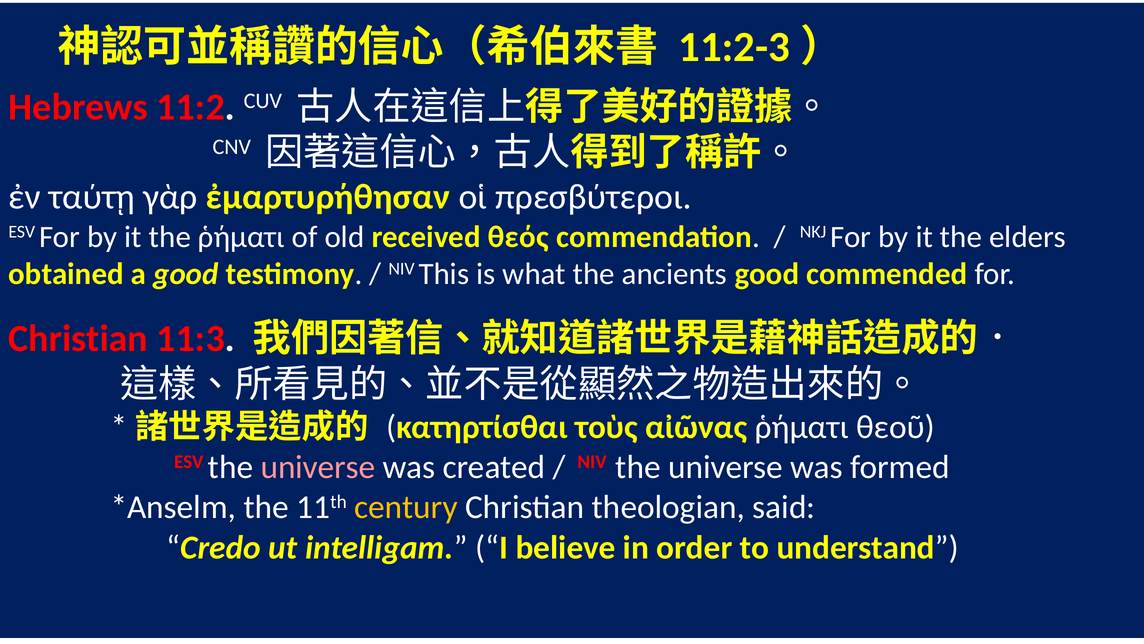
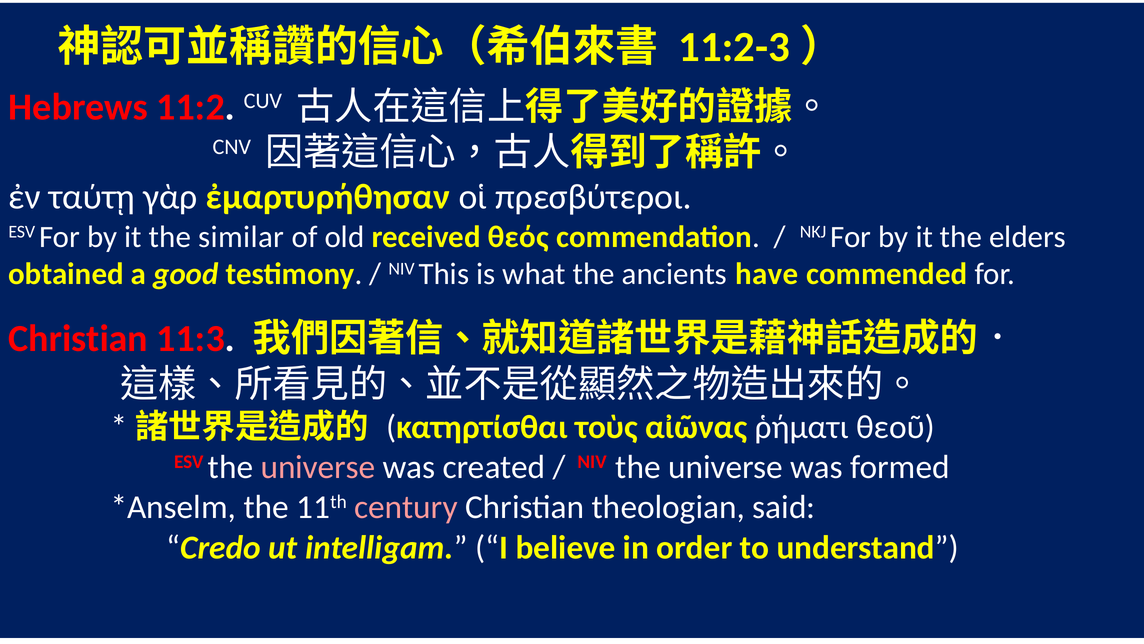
the ῥήματι: ῥήματι -> similar (241, 237)
ancients good: good -> have (767, 274)
century colour: yellow -> pink (406, 507)
